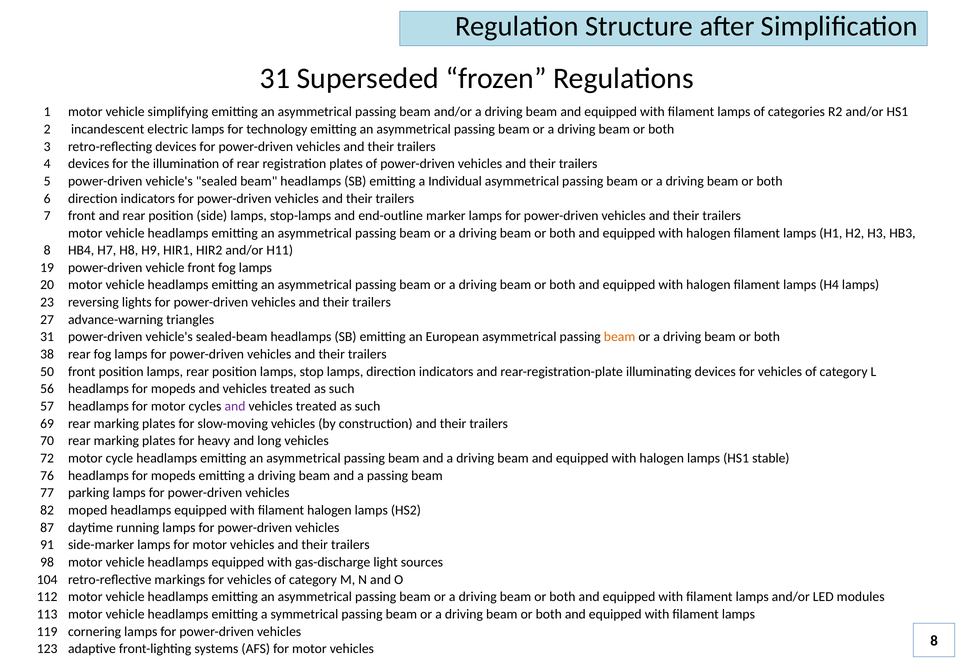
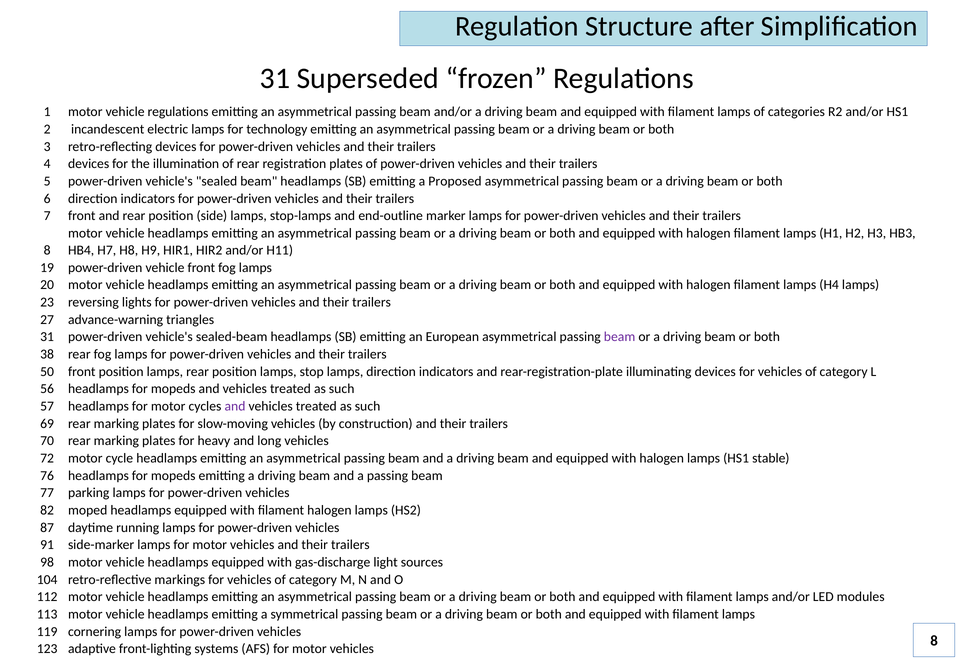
vehicle simplifying: simplifying -> regulations (178, 112)
Individual: Individual -> Proposed (455, 181)
beam colour: orange -> purple (620, 337)
